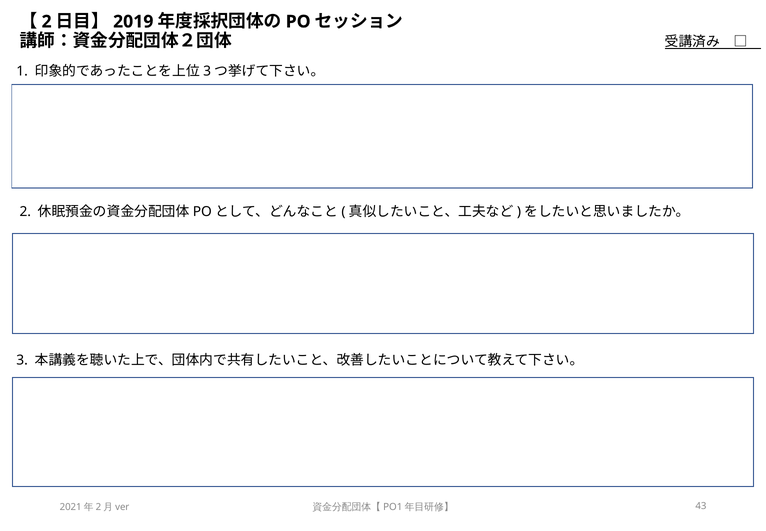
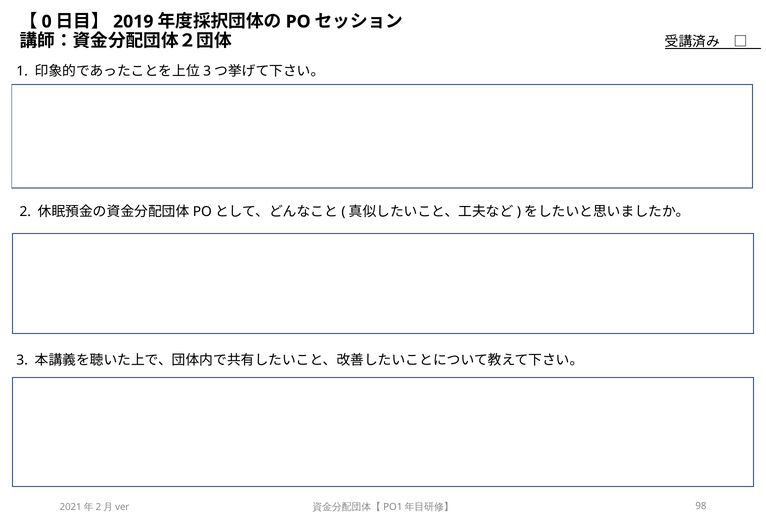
2: 2 -> 0 (47, 22)
43: 43 -> 98 (701, 505)
